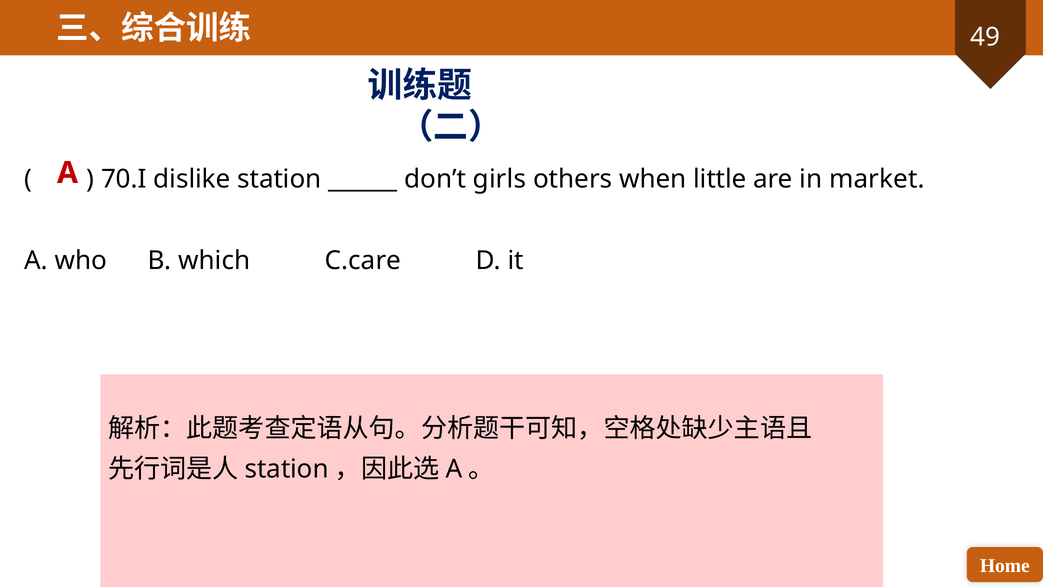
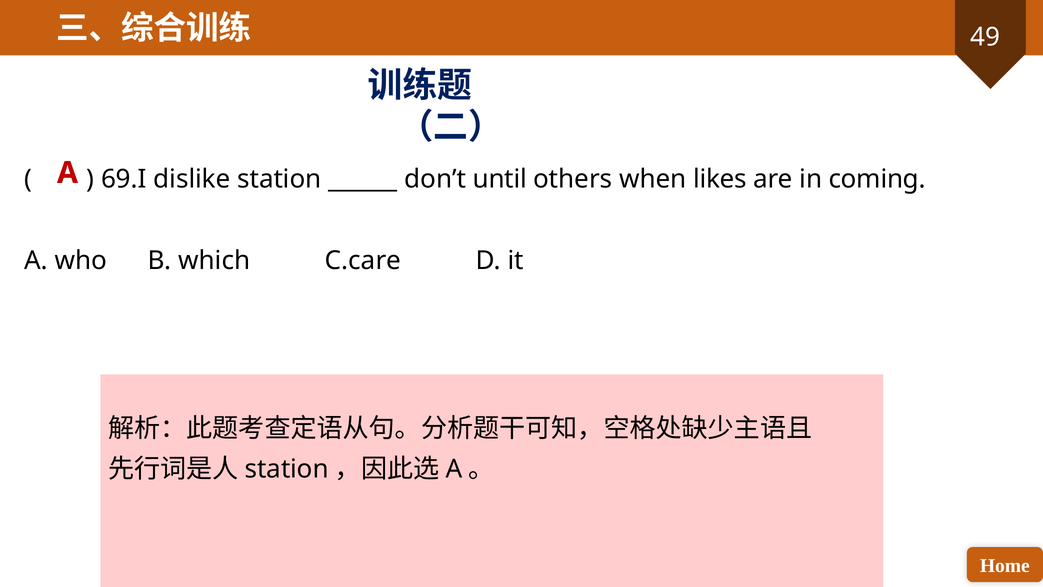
70.I: 70.I -> 69.I (124, 179)
girls: girls -> until (500, 179)
little: little -> likes (720, 179)
market: market -> coming (877, 179)
